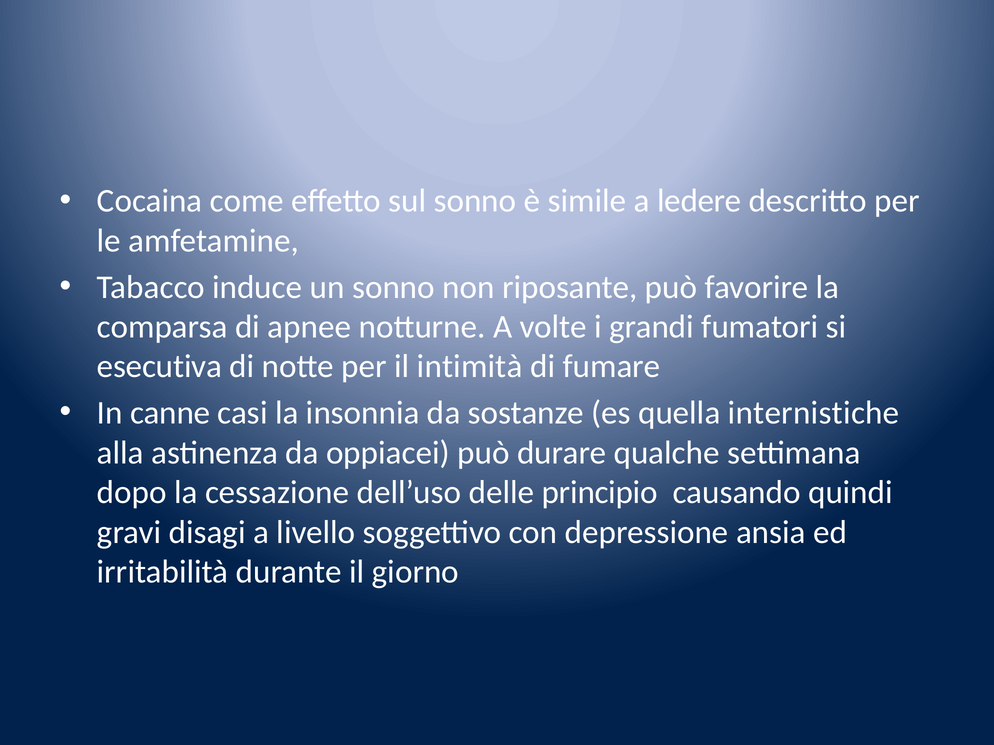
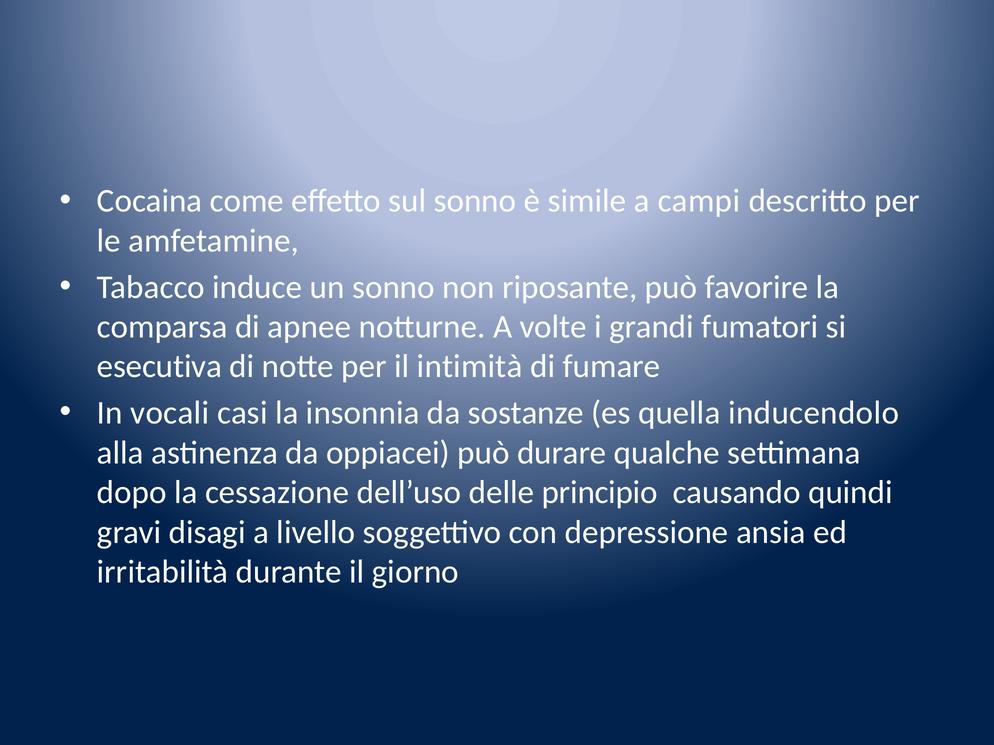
ledere: ledere -> campi (699, 201)
canne: canne -> vocali (170, 413)
internistiche: internistiche -> inducendolo (814, 413)
